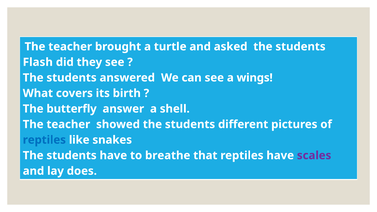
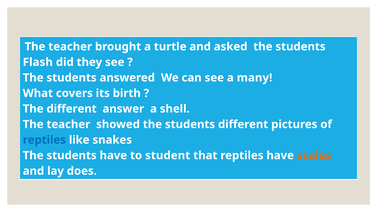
wings: wings -> many (255, 78)
The butterfly: butterfly -> different (72, 109)
breathe: breathe -> student (168, 155)
scales colour: purple -> orange (314, 155)
